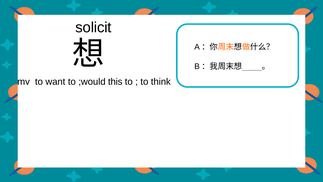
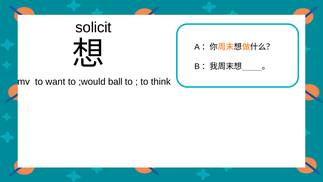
this: this -> ball (115, 82)
